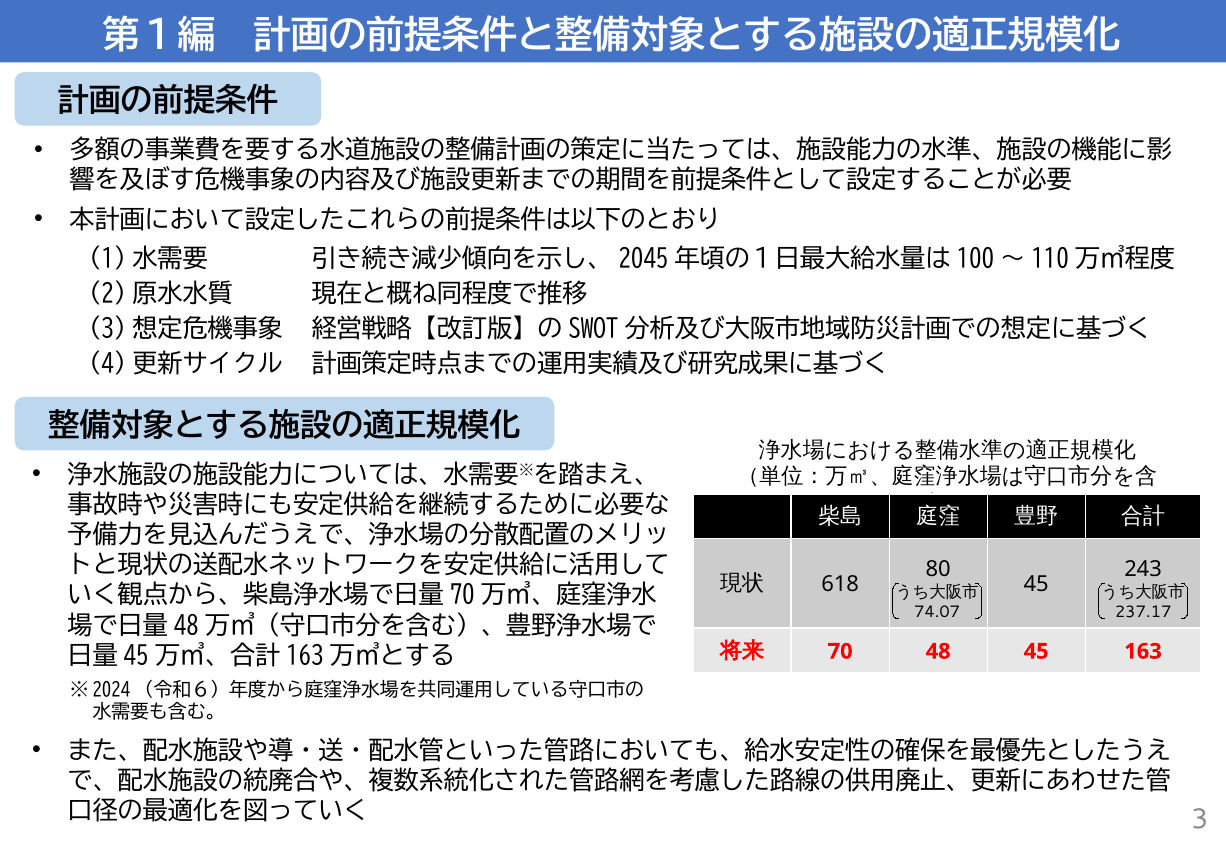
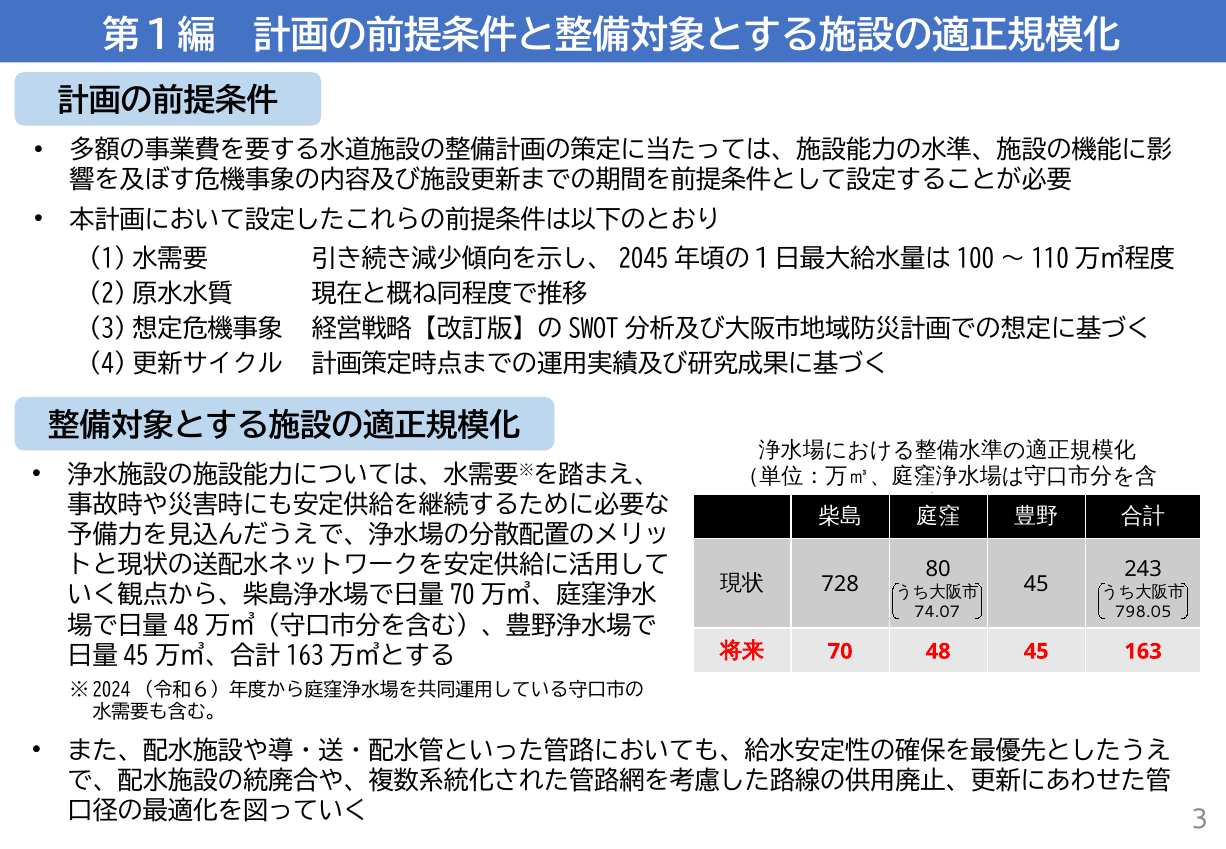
618: 618 -> 728 (840, 584)
237.17: 237.17 -> 798.05 (1143, 612)
